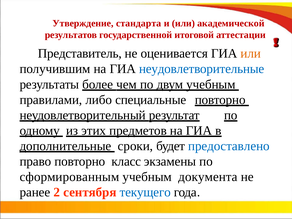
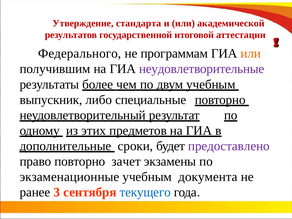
Представитель: Представитель -> Федерального (80, 53)
оценивается: оценивается -> программам (174, 53)
неудовлетворительные colour: blue -> purple (202, 69)
правилами: правилами -> выпускник (51, 100)
предоставлено colour: blue -> purple (229, 146)
класс: класс -> зачет (126, 161)
сформированным: сформированным -> экзаменационные (69, 177)
2: 2 -> 3 (57, 192)
